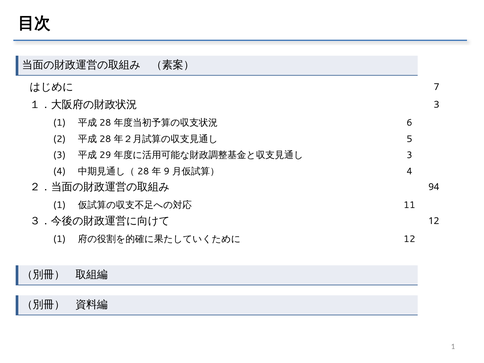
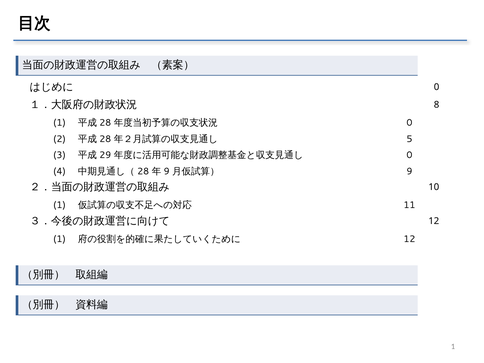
7: 7 -> 0 (437, 87)
3: 3 -> 8 (437, 105)
6: 6 -> 0 (409, 123)
3: 3 -> 0 (409, 155)
4: 4 -> 9 (409, 171)
94: 94 -> 10 (434, 187)
